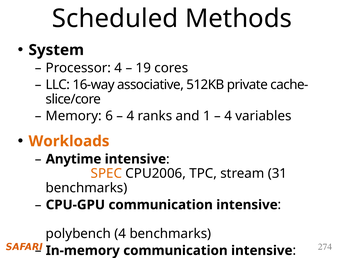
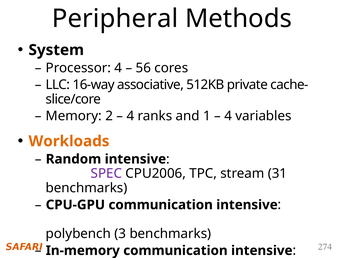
Scheduled: Scheduled -> Peripheral (115, 19)
19: 19 -> 56 (143, 68)
6: 6 -> 2 (109, 116)
Anytime: Anytime -> Random (73, 159)
SPEC colour: orange -> purple (106, 174)
polybench 4: 4 -> 3 (120, 234)
